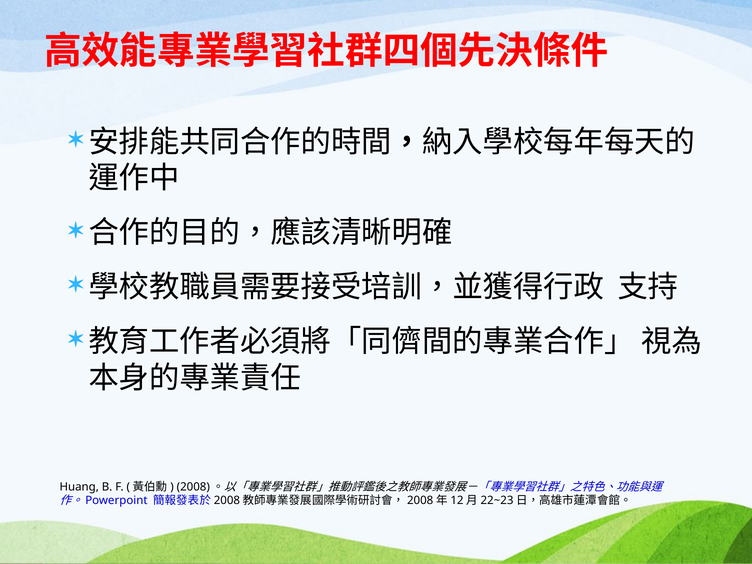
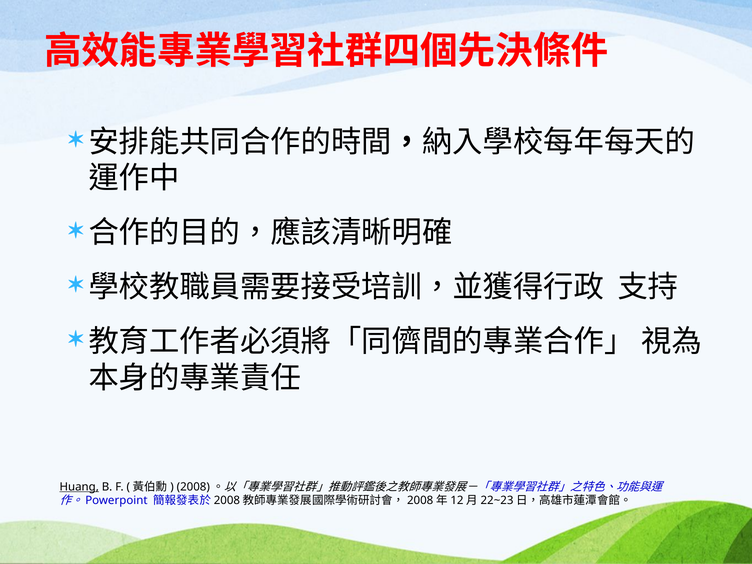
Huang underline: none -> present (79, 487)
